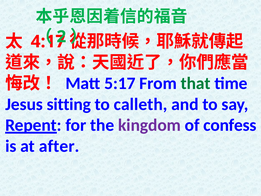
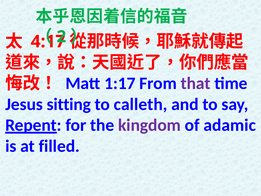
5:17: 5:17 -> 1:17 (120, 83)
that colour: green -> purple (196, 83)
confess: confess -> adamic (230, 125)
after: after -> filled (59, 146)
